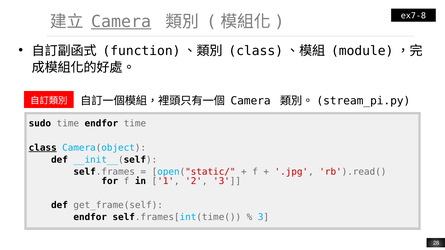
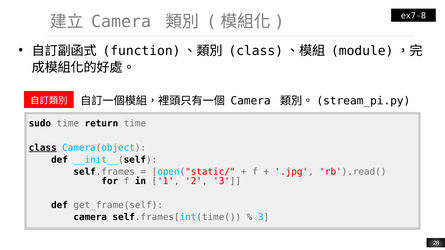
Camera underline: present -> none (121, 22)
time endfor: endfor -> return (101, 124)
endfor: endfor -> camera (90, 217)
